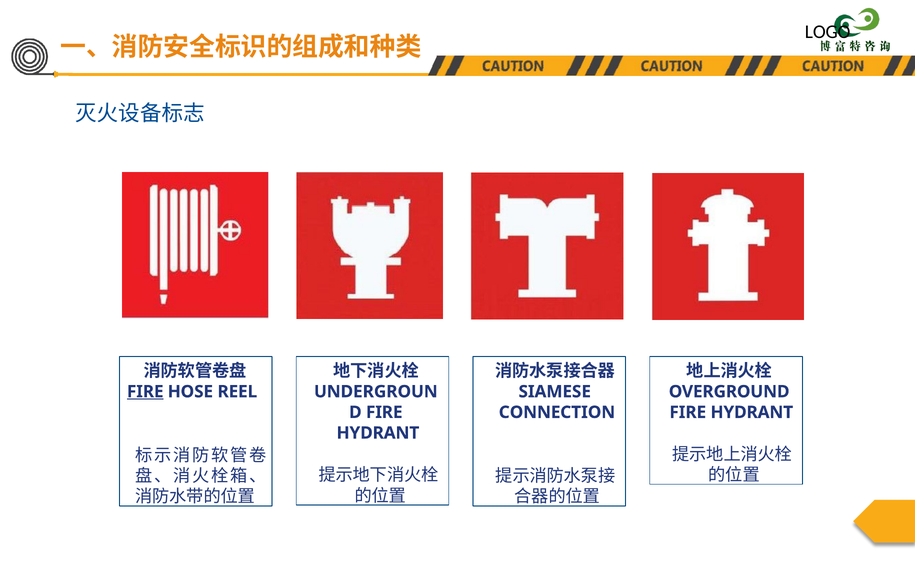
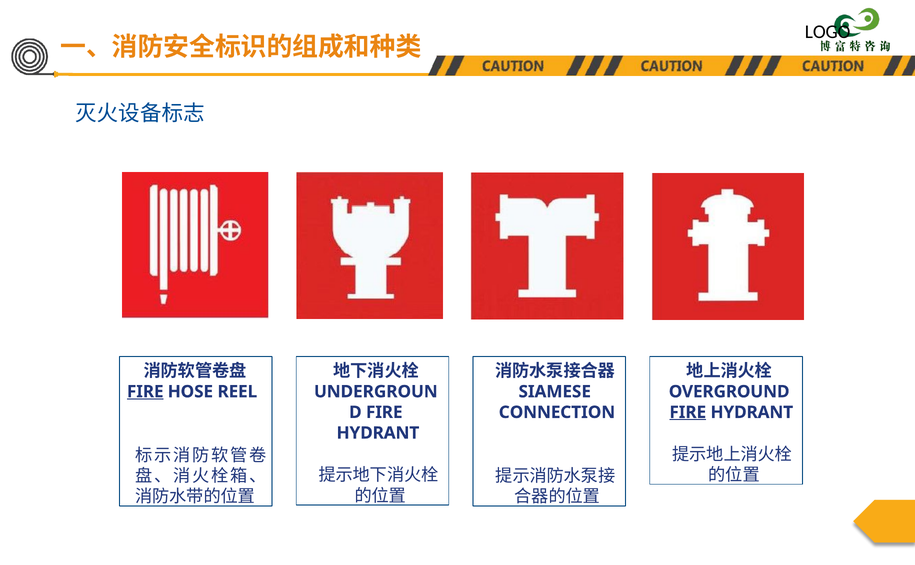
FIRE underline: none -> present (688, 412)
